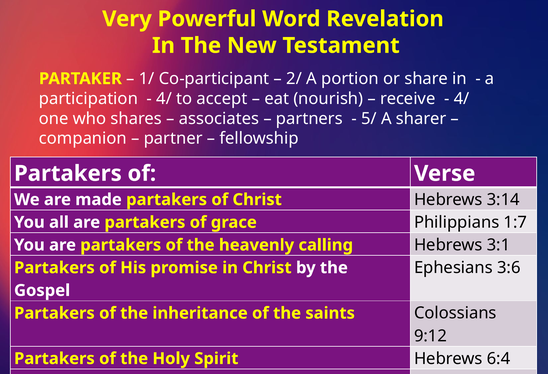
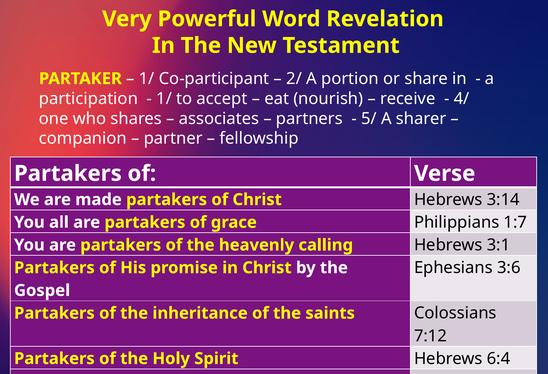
4/: 4/ -> 1/ (164, 98)
9:12: 9:12 -> 7:12 (430, 336)
